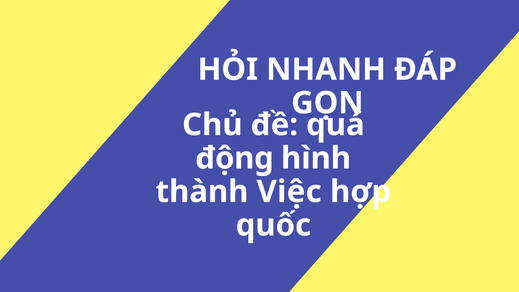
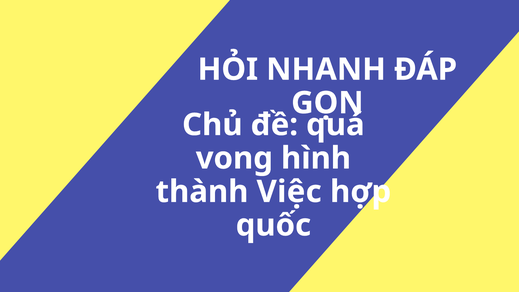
động: động -> vọng (234, 158)
